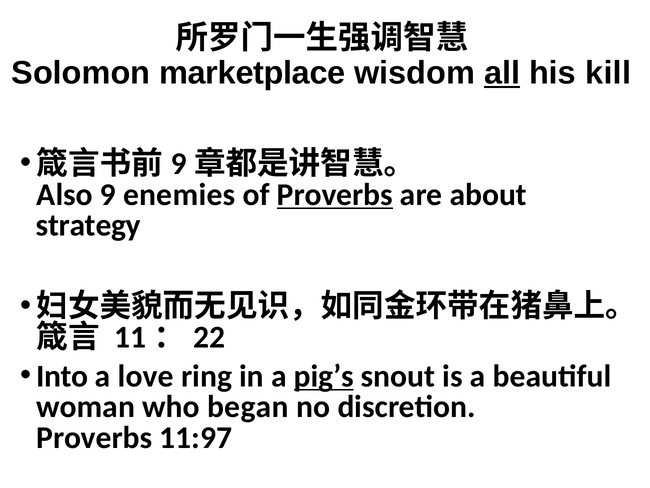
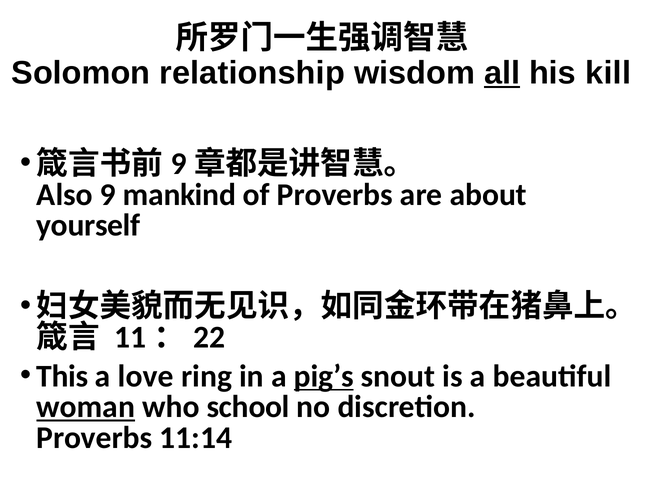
marketplace: marketplace -> relationship (252, 73)
enemies: enemies -> mankind (179, 194)
Proverbs underline: present -> none (335, 194)
strategy: strategy -> yourself (88, 225)
Into: Into -> This (62, 376)
woman underline: none -> present (86, 406)
began: began -> school (248, 406)
11:97: 11:97 -> 11:14 (196, 437)
